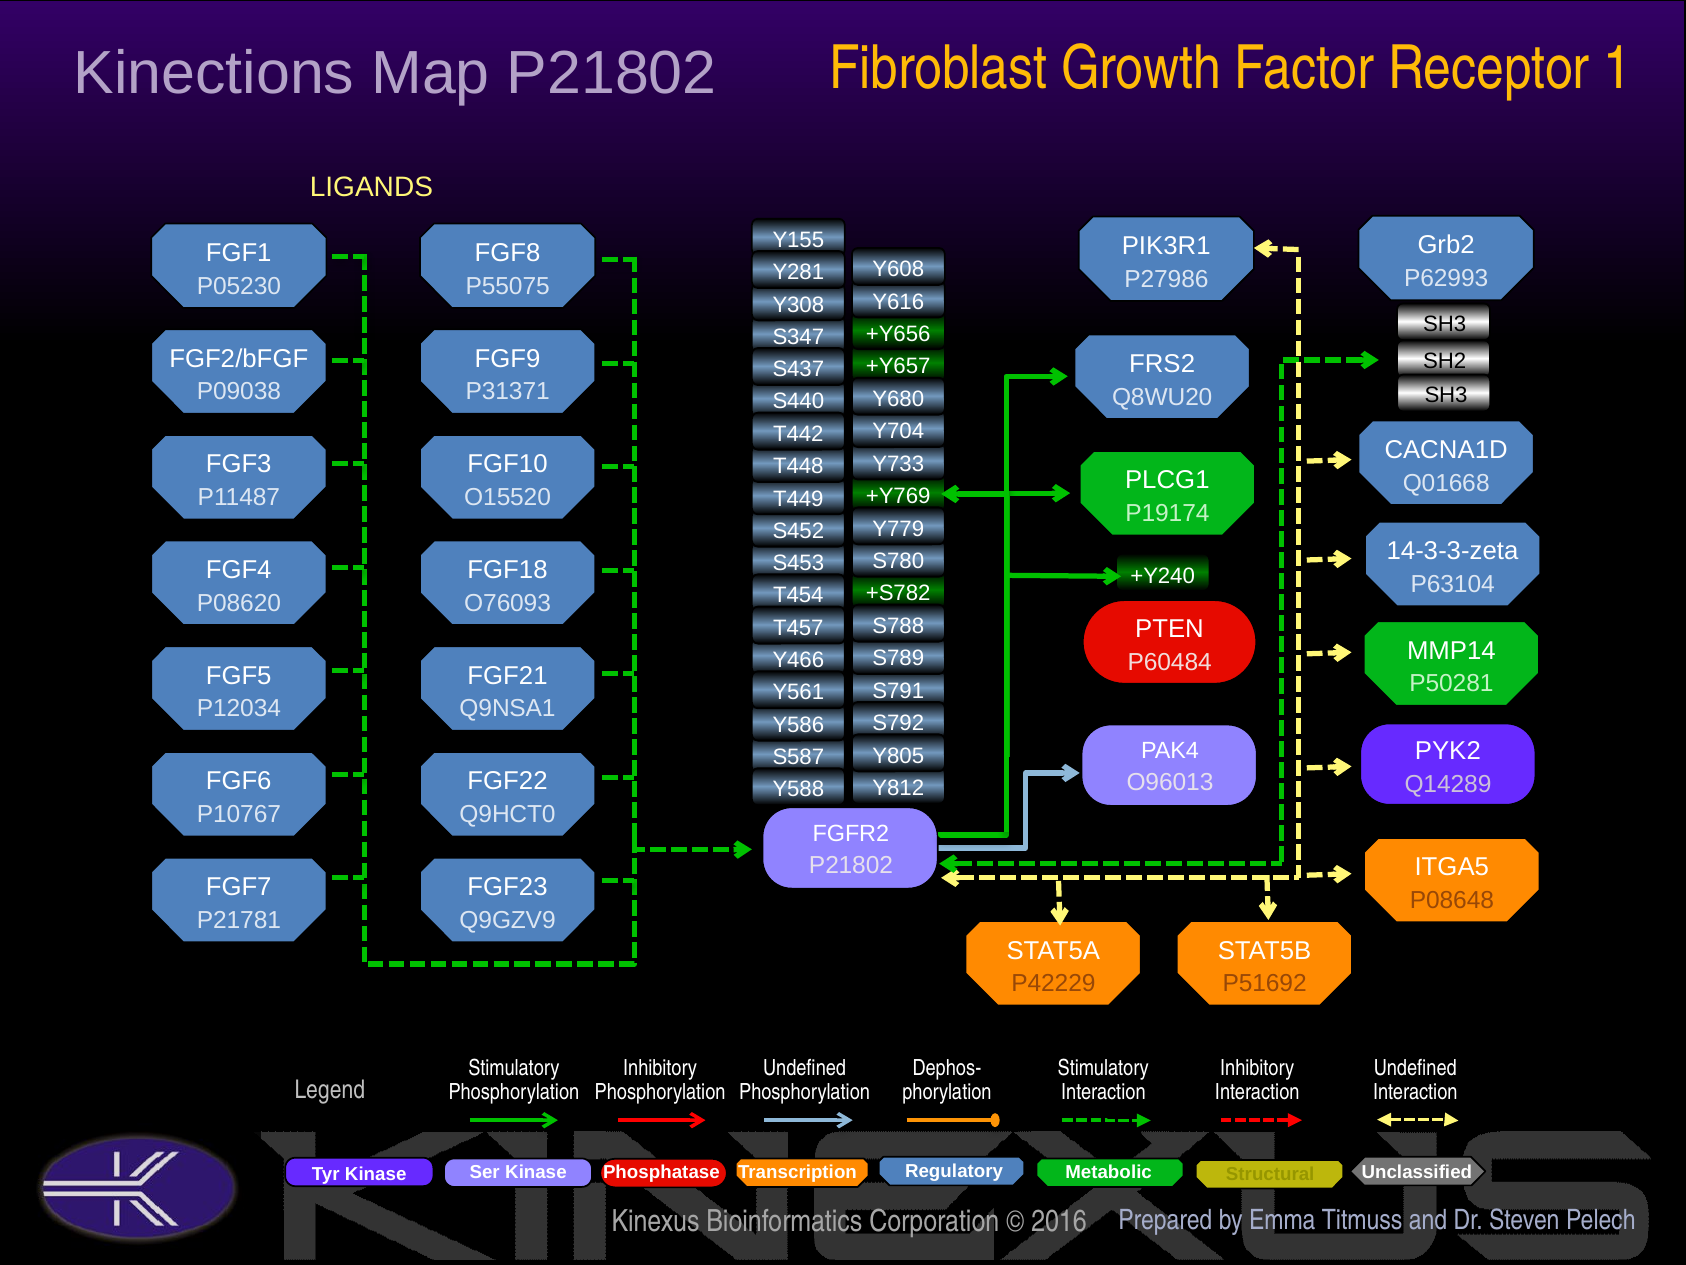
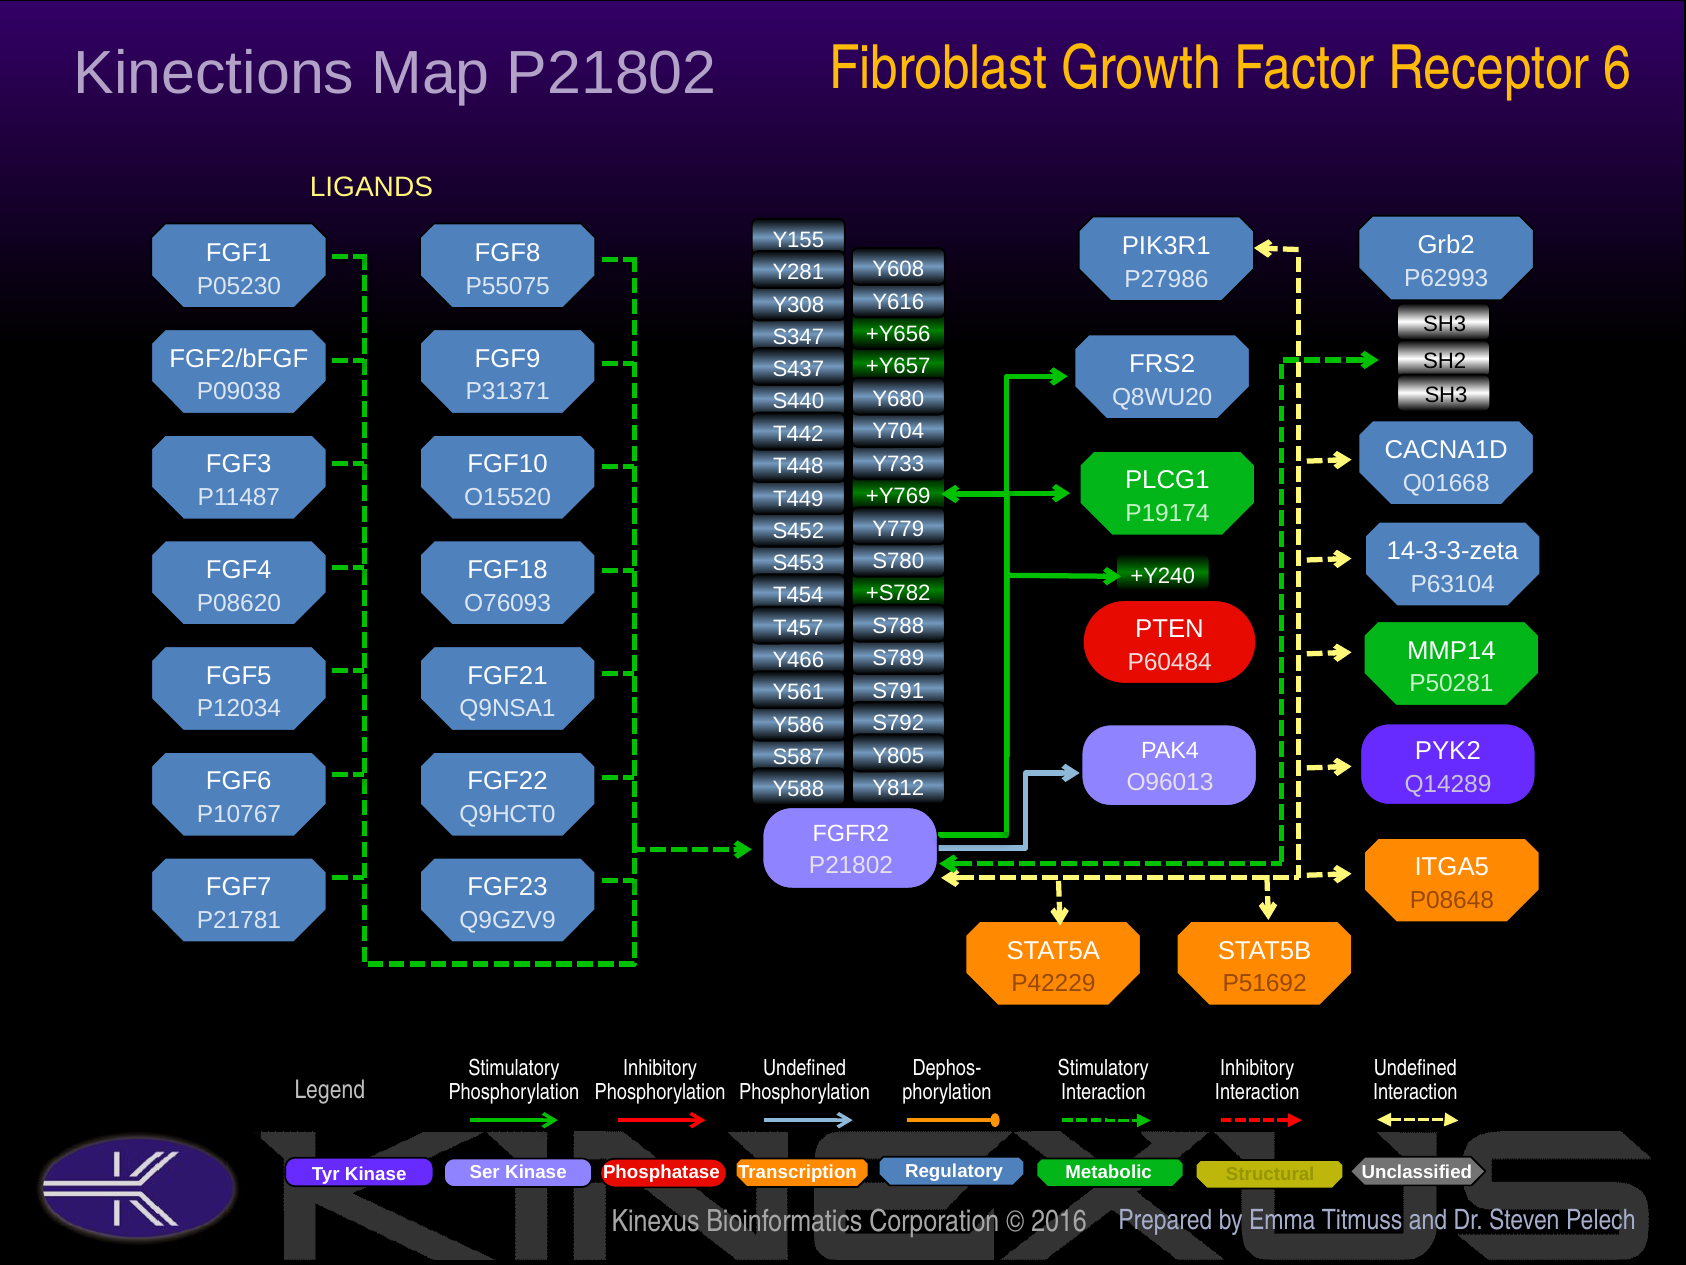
1: 1 -> 6 (1617, 68)
